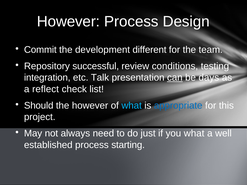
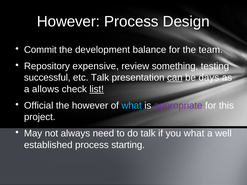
different: different -> balance (149, 50)
successful: successful -> expensive (96, 66)
conditions: conditions -> something (175, 66)
integration: integration -> successful (47, 78)
reflect: reflect -> allows (46, 89)
list underline: none -> present (97, 89)
Should: Should -> Official (39, 106)
appropriate colour: blue -> purple (178, 106)
do just: just -> talk (148, 134)
